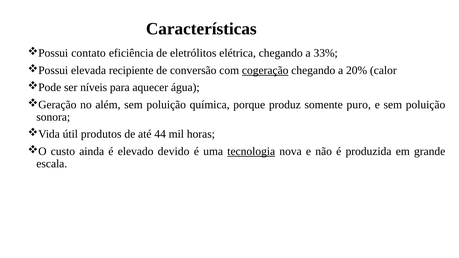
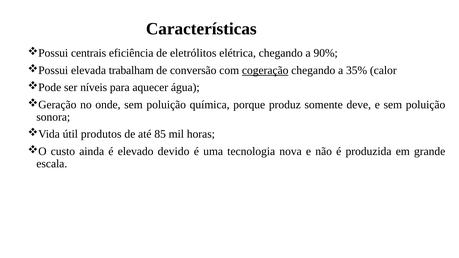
contato: contato -> centrais (89, 53)
33%: 33% -> 90% (326, 53)
recipiente: recipiente -> trabalham (131, 70)
20%: 20% -> 35% (357, 70)
além: além -> onde (108, 105)
puro: puro -> deve (359, 105)
44: 44 -> 85 (160, 134)
tecnologia underline: present -> none (251, 151)
